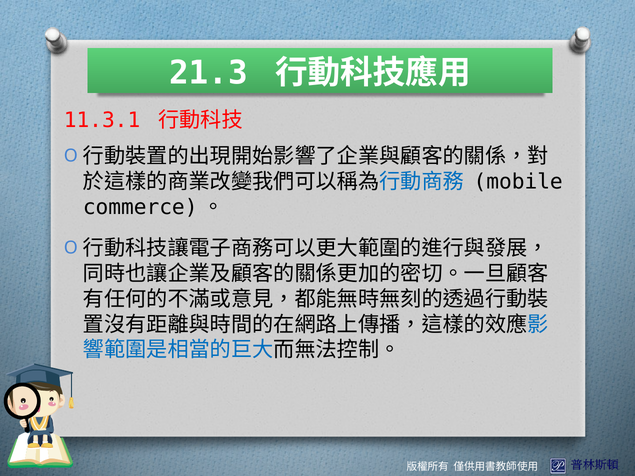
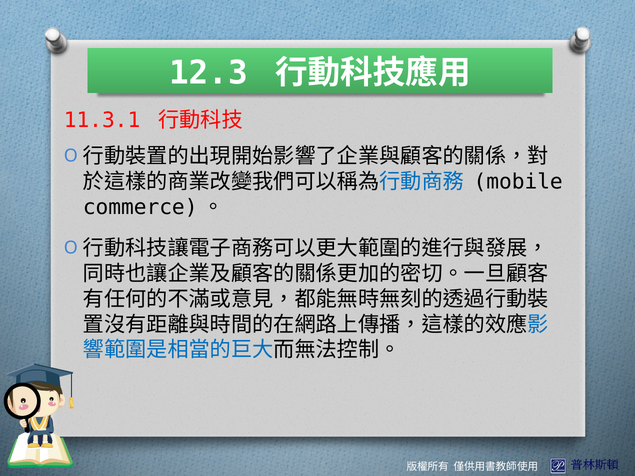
21.3: 21.3 -> 12.3 (208, 73)
